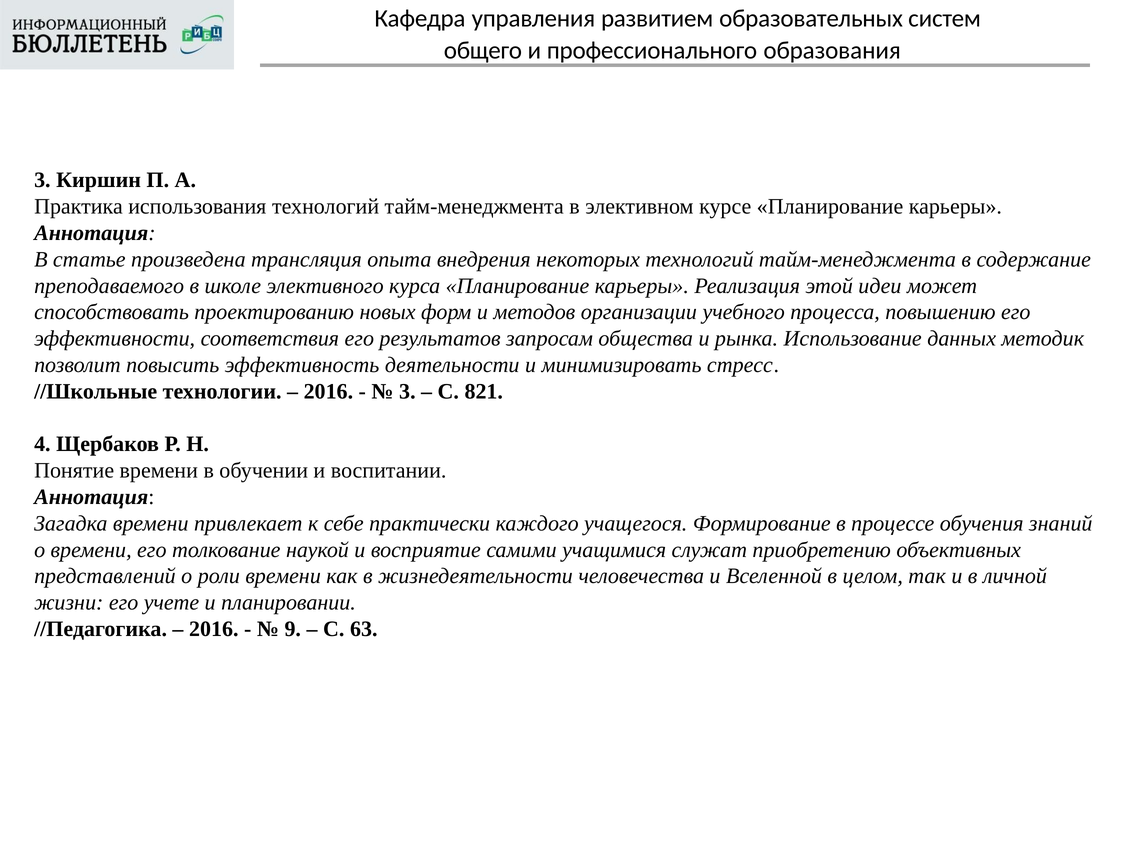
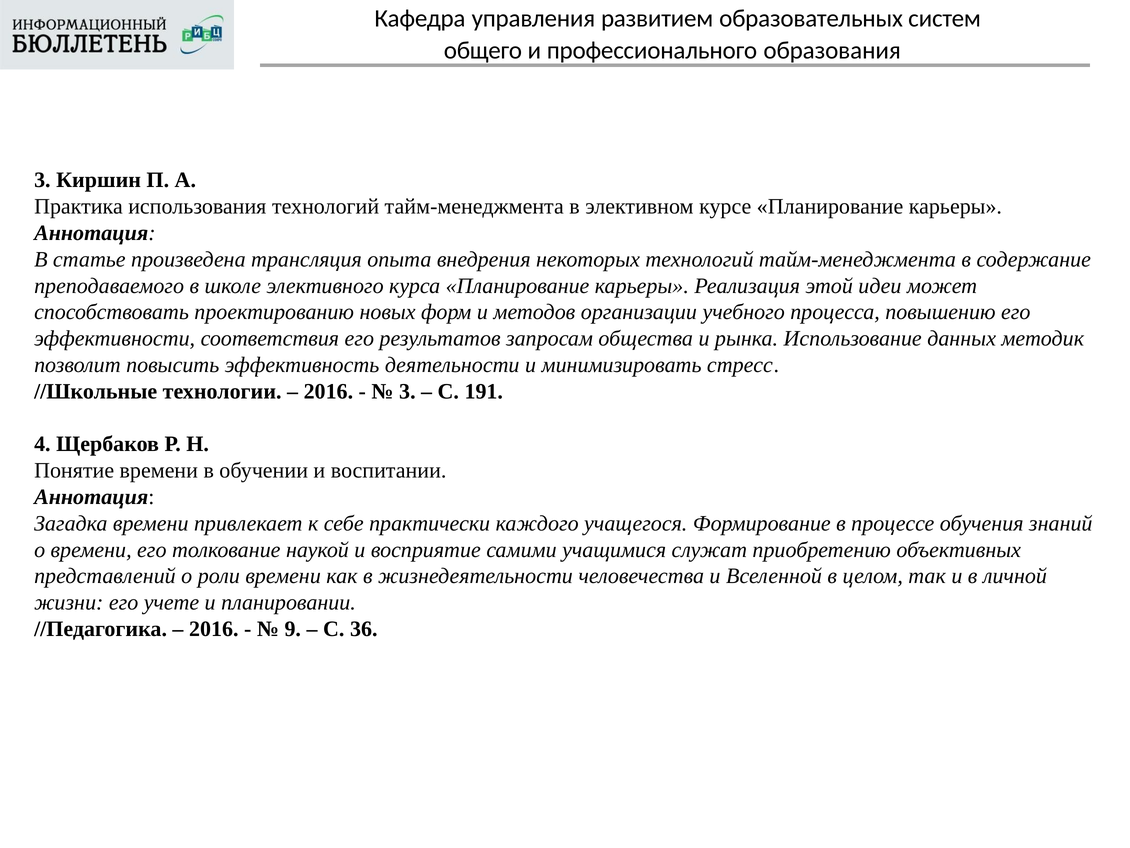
821: 821 -> 191 (484, 391)
63: 63 -> 36 (364, 629)
